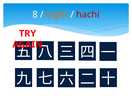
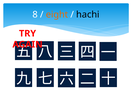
hachi colour: red -> black (88, 15)
